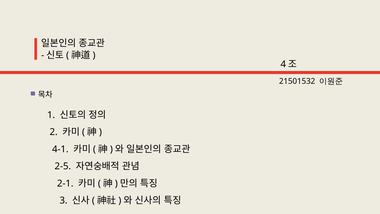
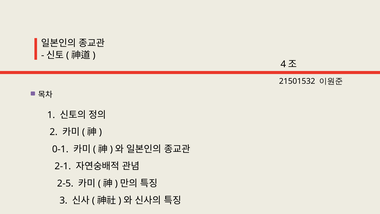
4-1: 4-1 -> 0-1 (60, 149)
2-5: 2-5 -> 2-1 (63, 166)
2-1: 2-1 -> 2-5 (65, 183)
